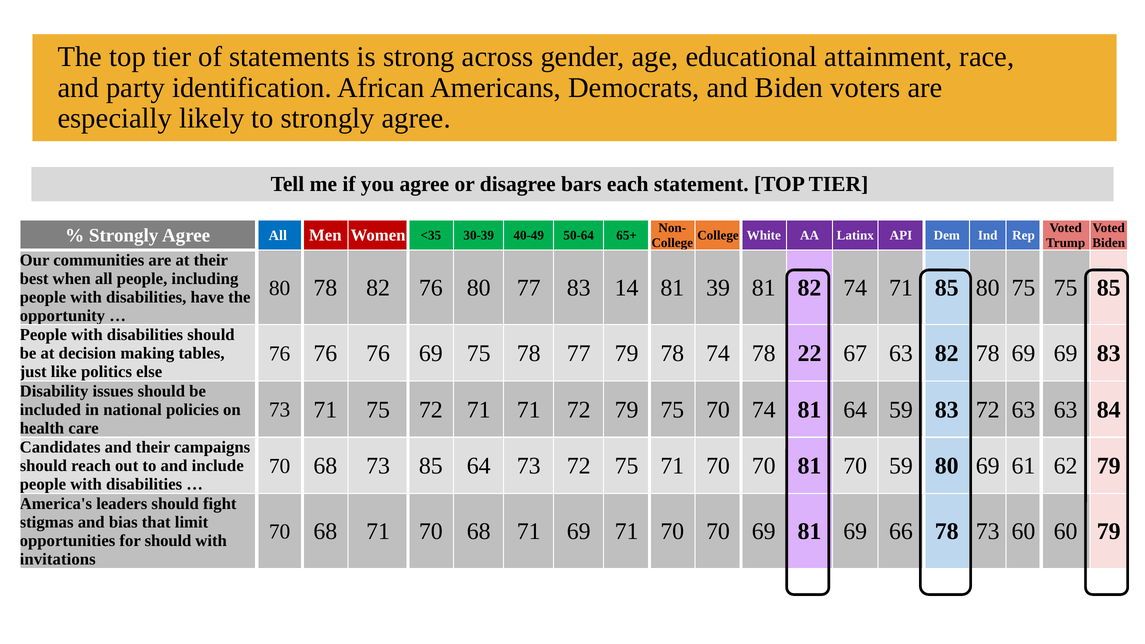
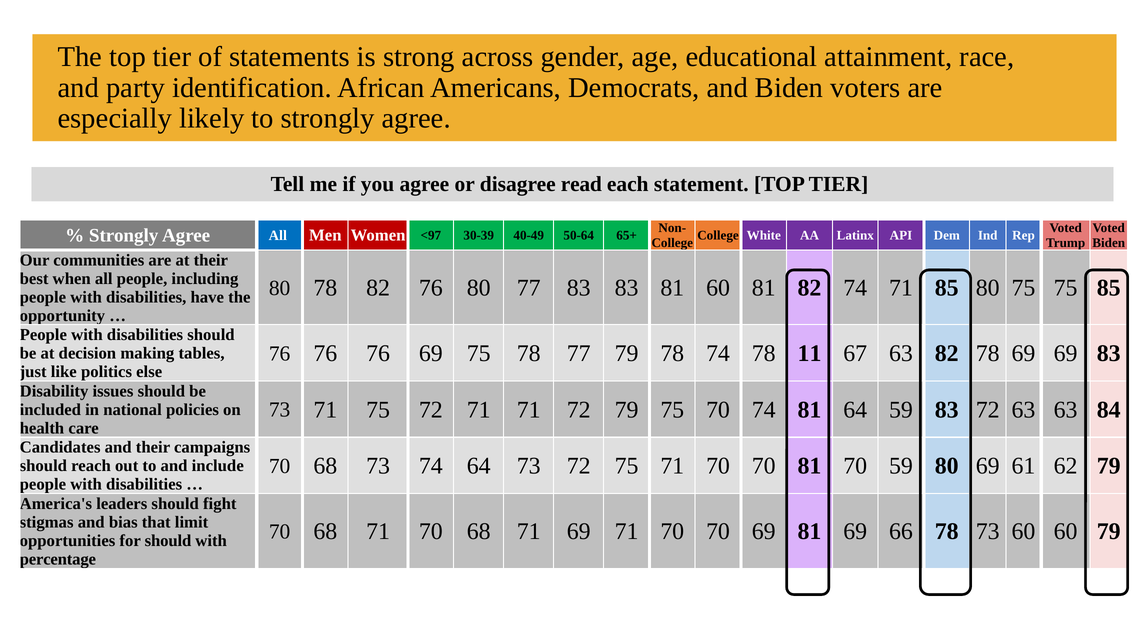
bars: bars -> read (581, 184)
<35: <35 -> <97 (431, 235)
83 14: 14 -> 83 (627, 288)
81 39: 39 -> 60 (718, 288)
22: 22 -> 11 (810, 354)
73 85: 85 -> 74 (431, 466)
invitations: invitations -> percentage (58, 559)
